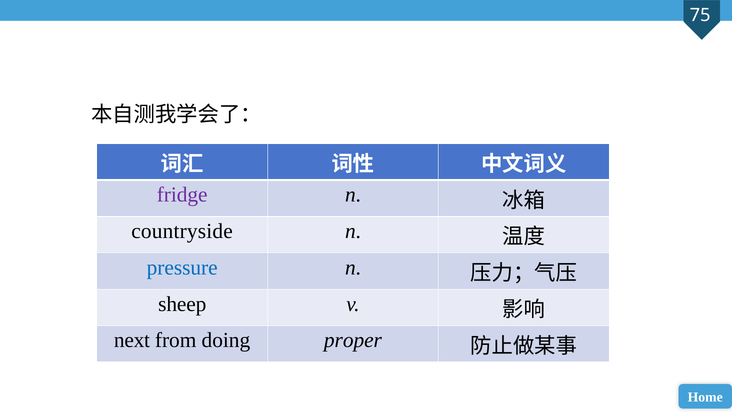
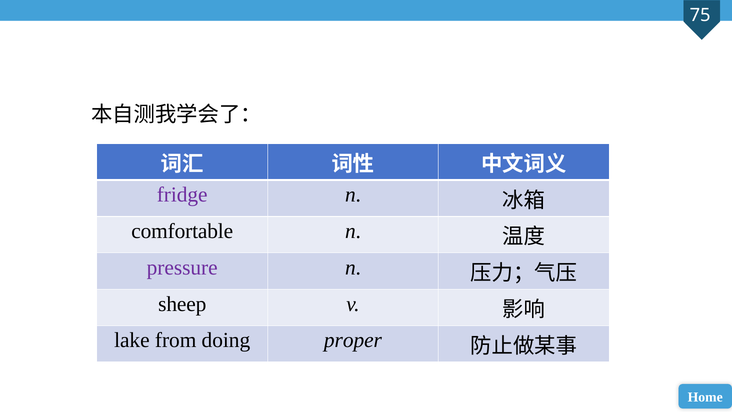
countryside: countryside -> comfortable (182, 231)
pressure colour: blue -> purple (182, 267)
next: next -> lake (132, 340)
